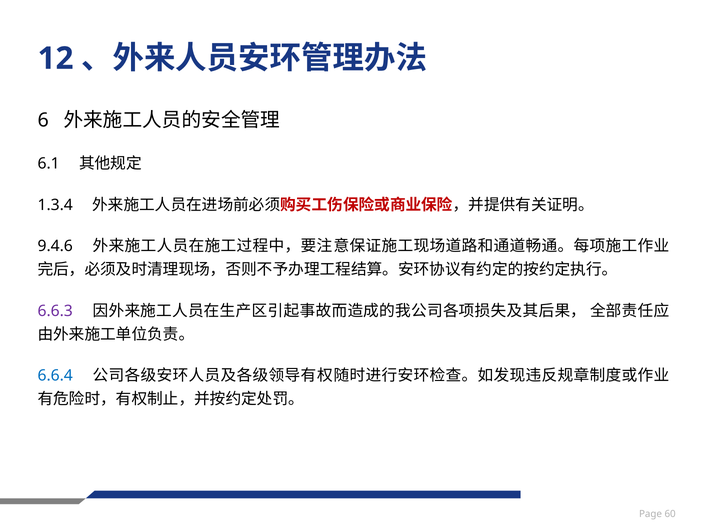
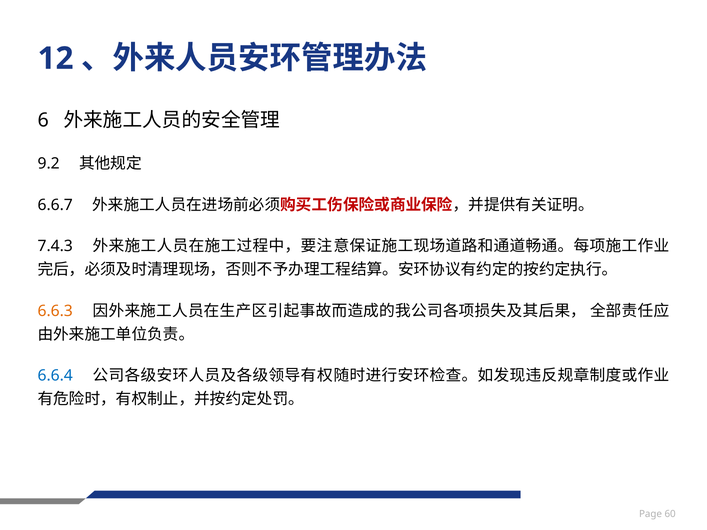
6.1: 6.1 -> 9.2 (49, 164)
1.3.4: 1.3.4 -> 6.6.7 (55, 205)
9.4.6: 9.4.6 -> 7.4.3 (55, 246)
6.6.3 colour: purple -> orange (55, 311)
